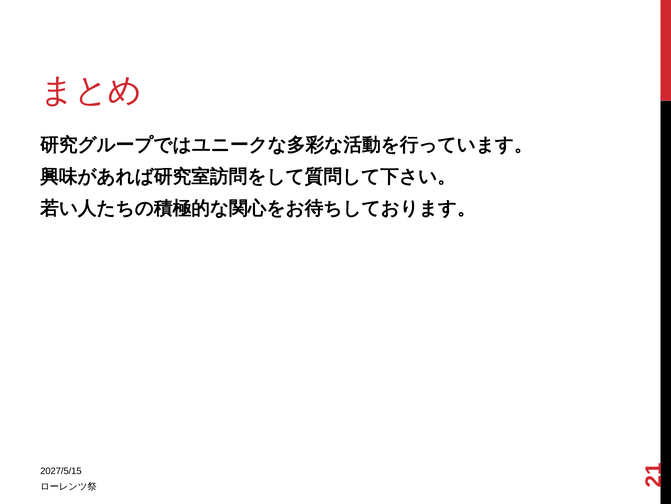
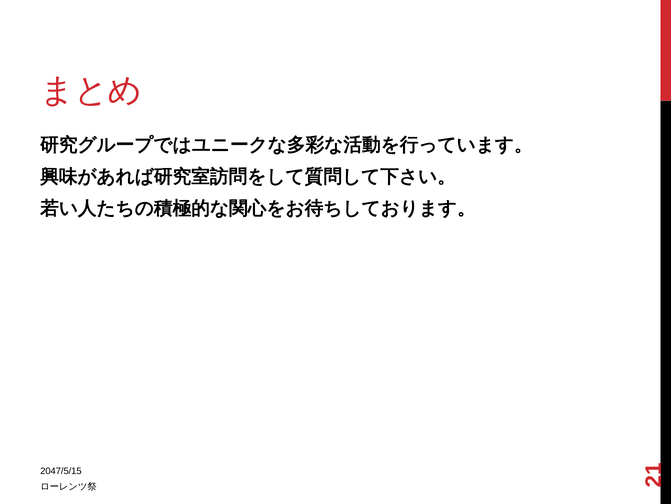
2027/5/15: 2027/5/15 -> 2047/5/15 (61, 470)
